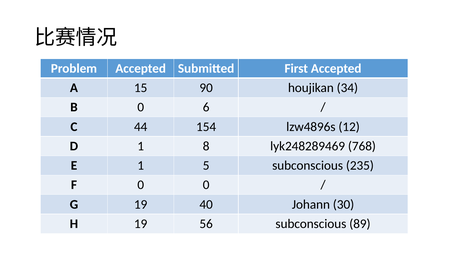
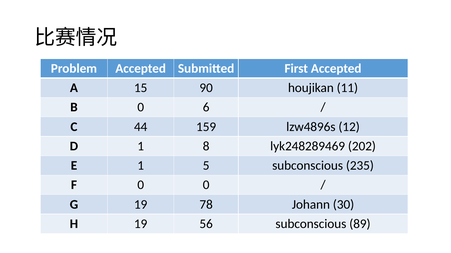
34: 34 -> 11 (347, 88)
154: 154 -> 159 (206, 127)
768: 768 -> 202 (362, 147)
40: 40 -> 78 (206, 205)
